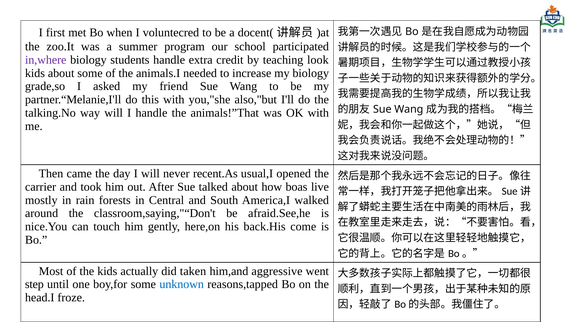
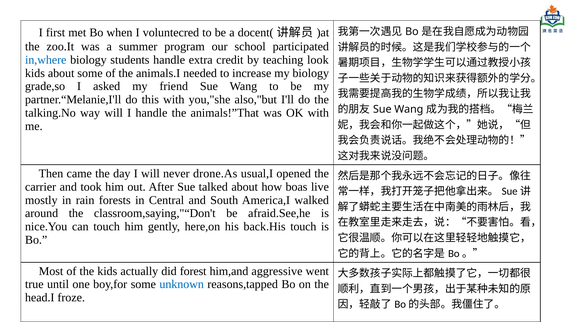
in,where colour: purple -> blue (46, 60)
recent.As: recent.As -> drone.As (215, 173)
back.His come: come -> touch (303, 226)
taken: taken -> forest (193, 271)
step: step -> true (34, 284)
